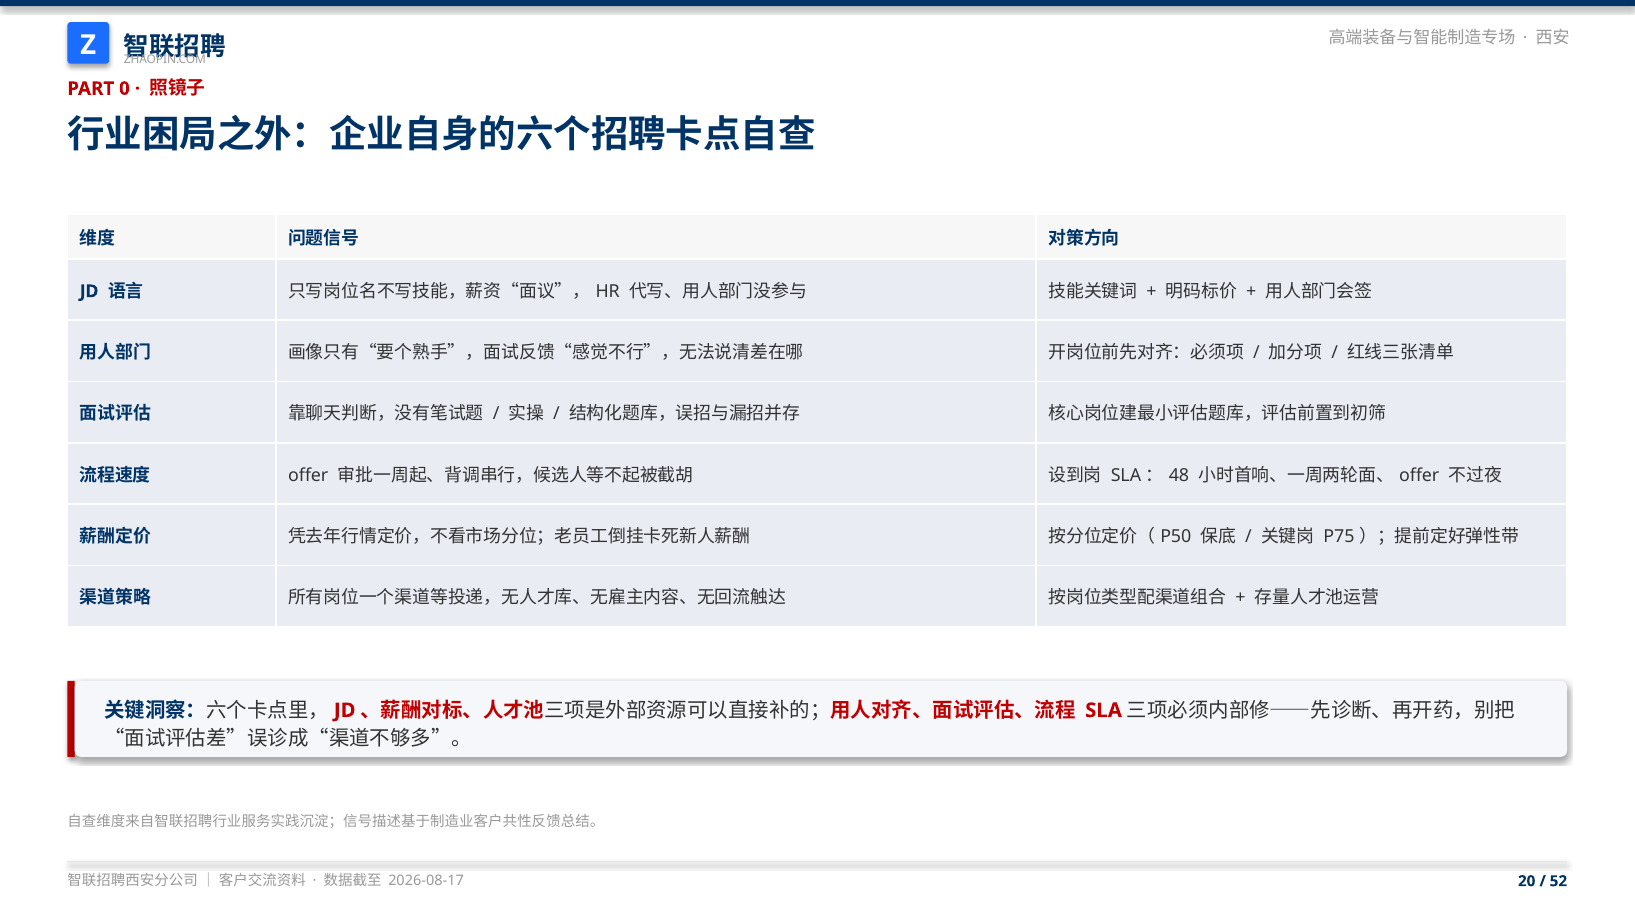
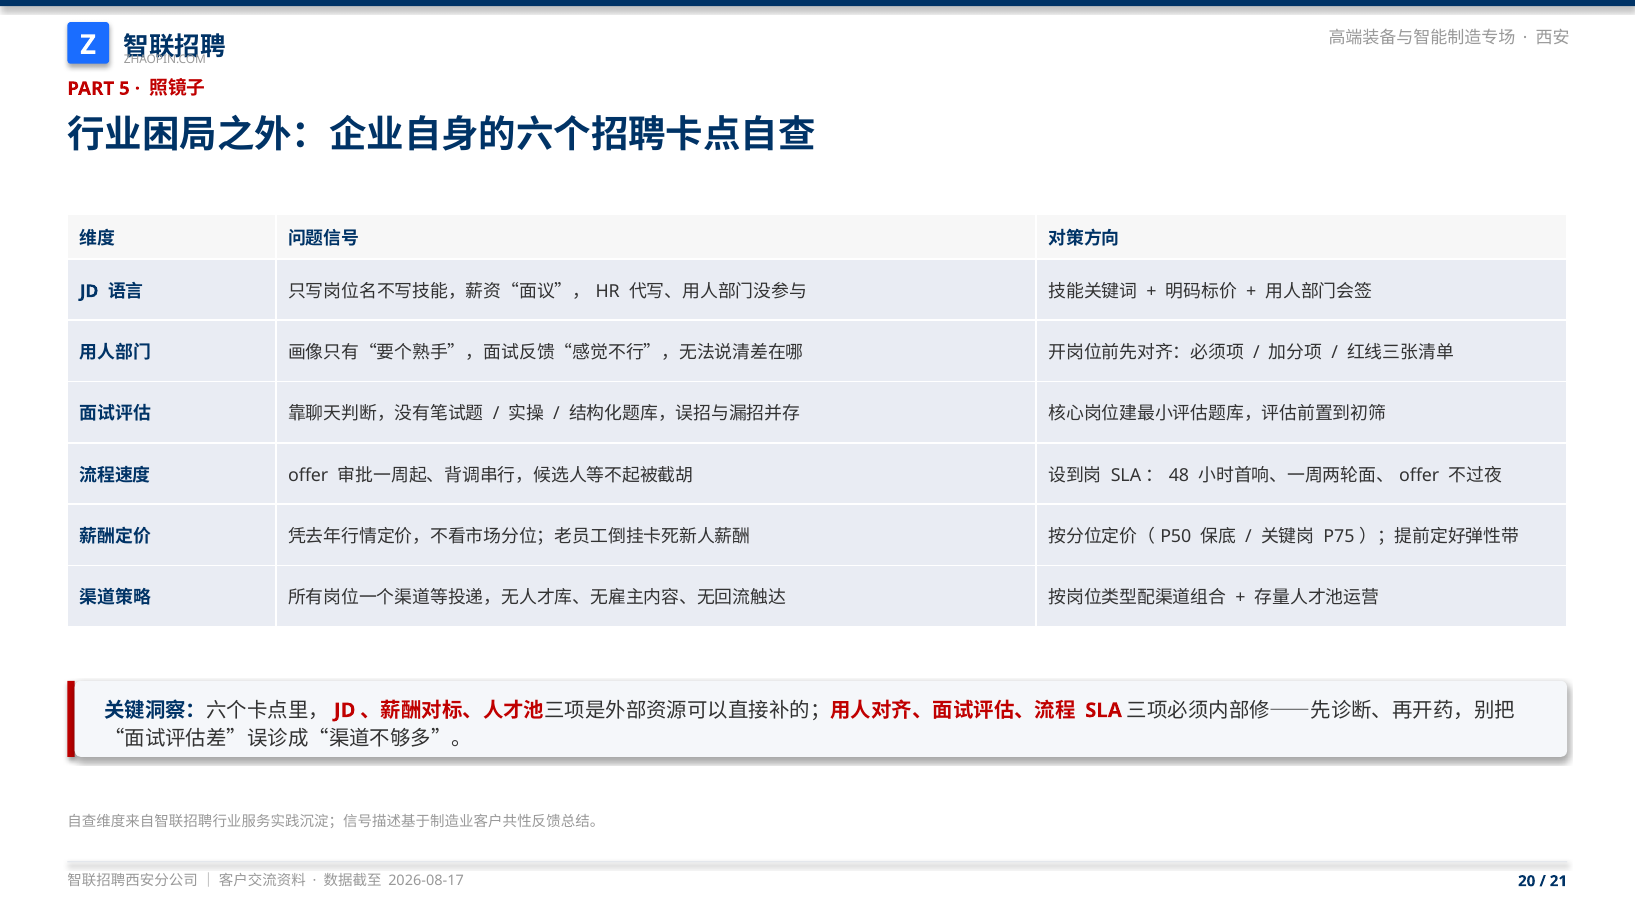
0: 0 -> 5 (124, 89)
52: 52 -> 21 (1558, 881)
